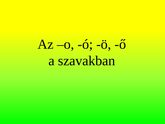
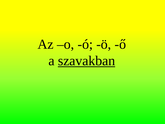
szavakban underline: none -> present (87, 61)
